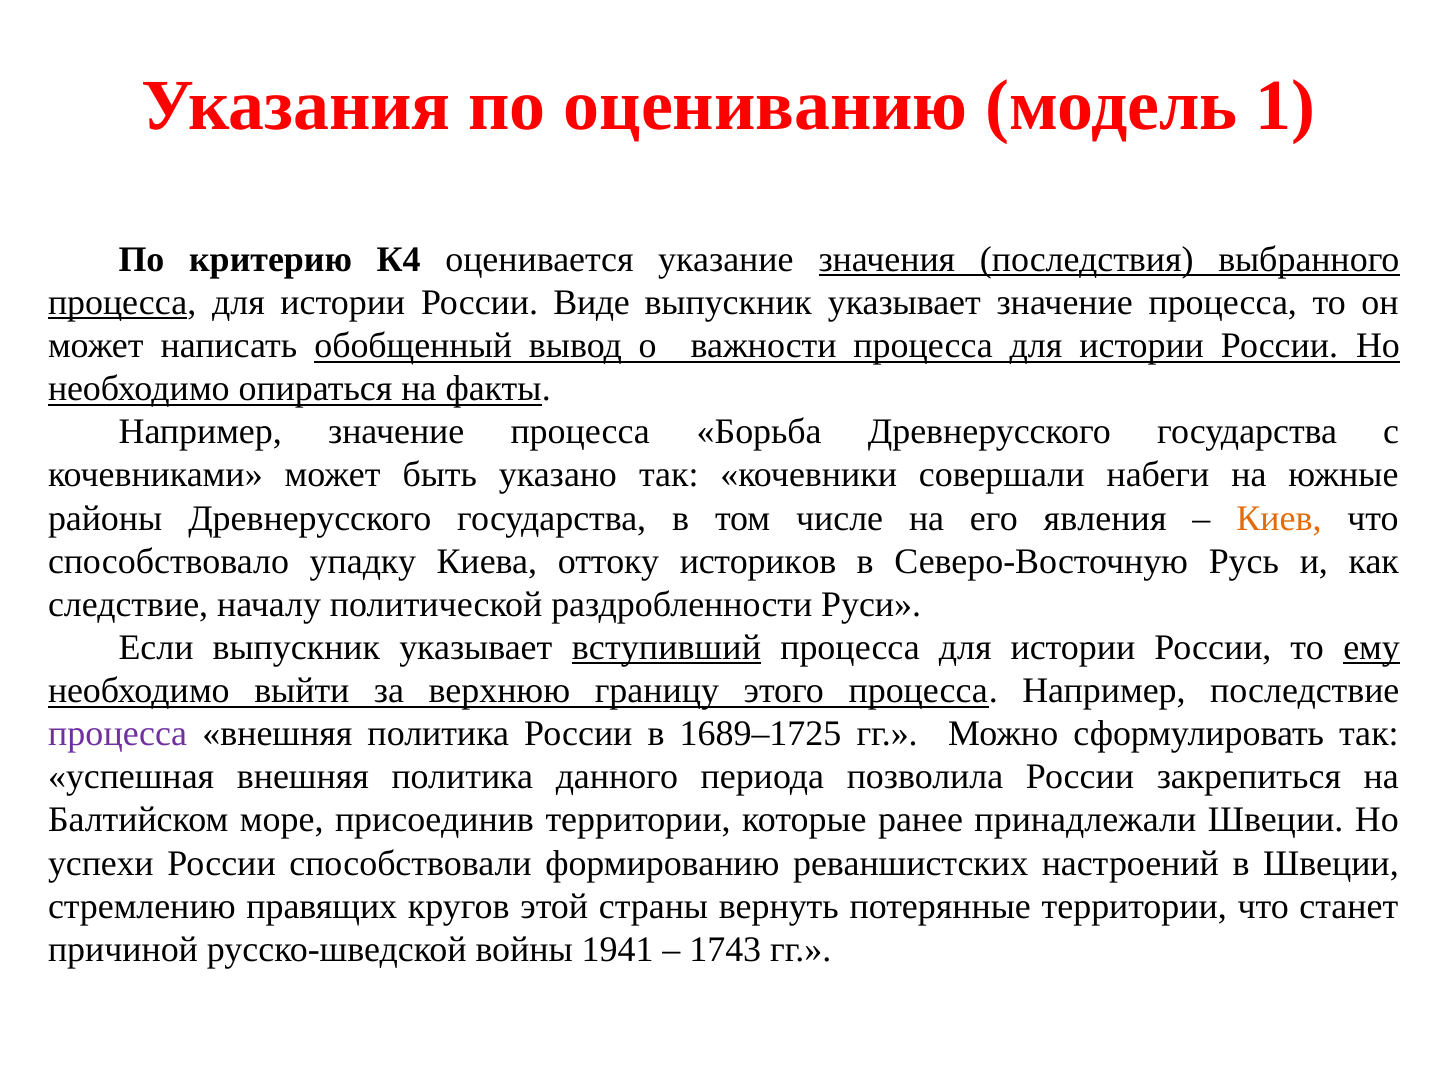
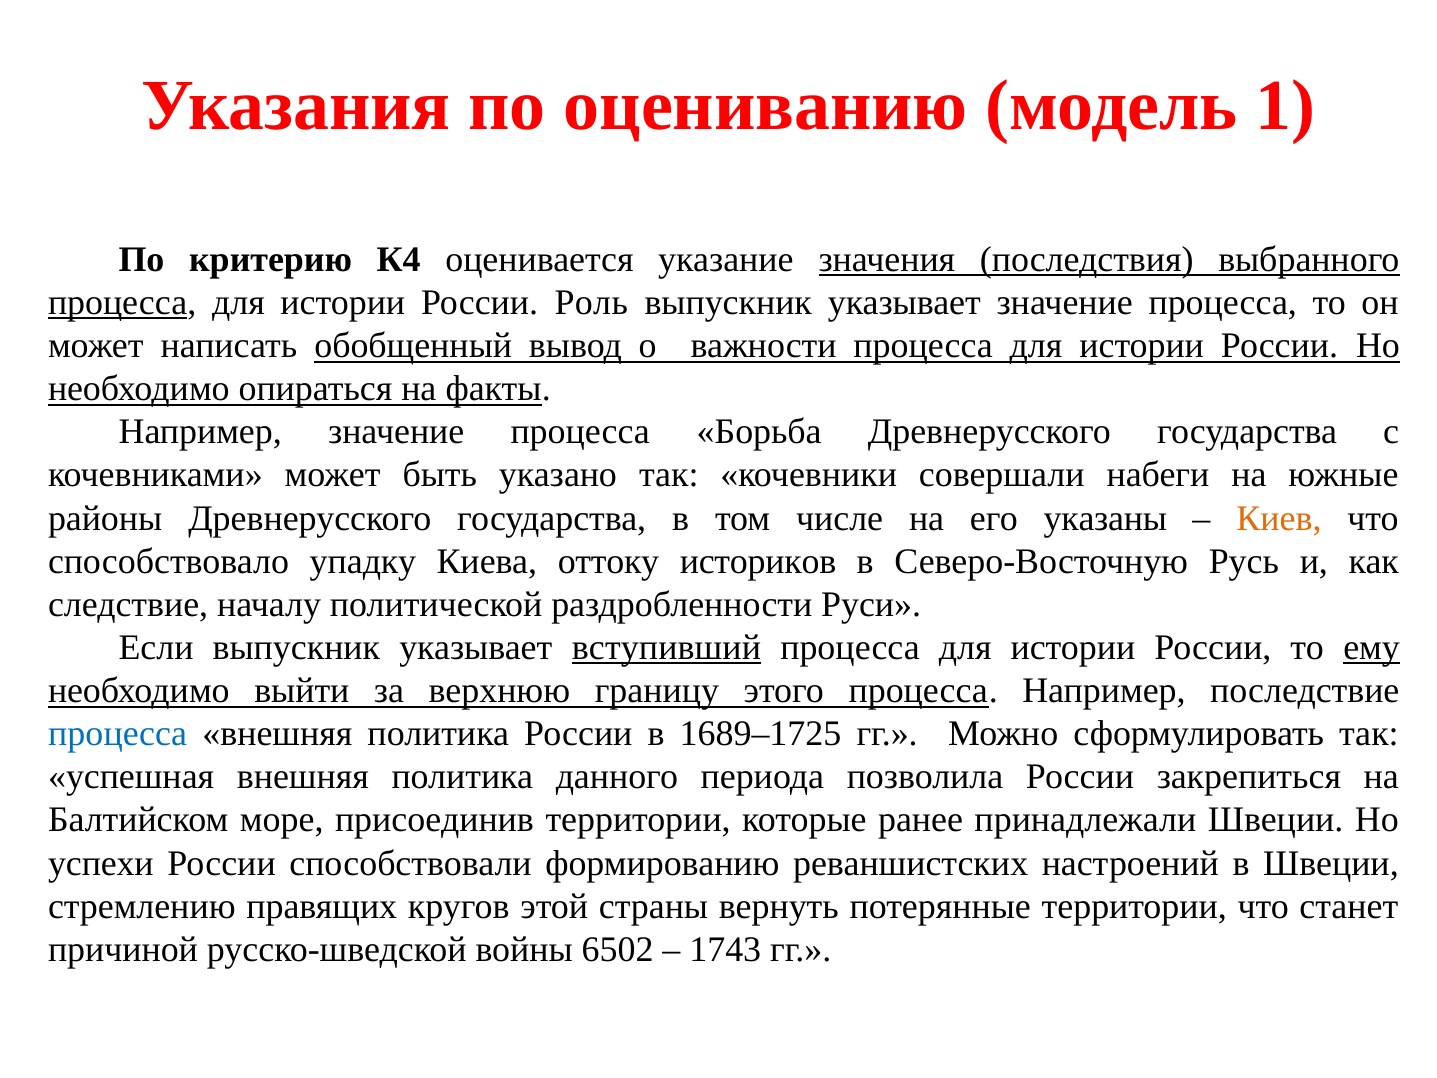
Виде: Виде -> Роль (591, 303)
явления: явления -> указаны (1105, 518)
процесса colour: purple -> blue (118, 734)
1941: 1941 -> 6502 (618, 949)
